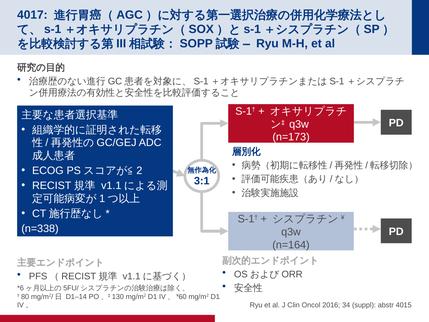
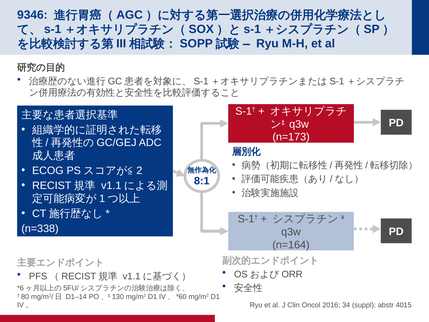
4017: 4017 -> 9346 (32, 15)
3:1: 3:1 -> 8:1 (202, 181)
